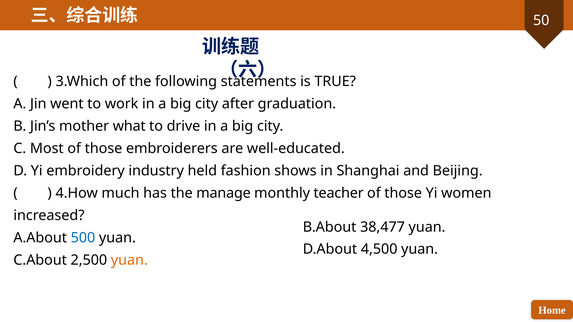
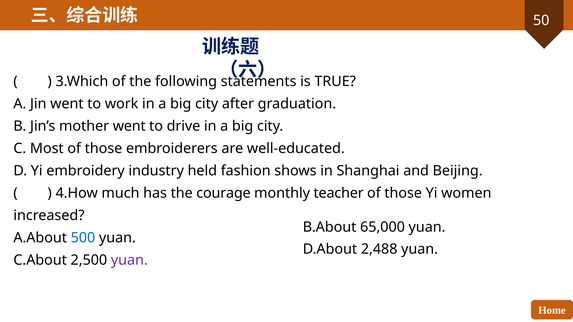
mother what: what -> went (129, 126)
manage: manage -> courage (224, 193)
38,477: 38,477 -> 65,000 (383, 227)
4,500: 4,500 -> 2,488 (379, 249)
yuan colour: orange -> purple (129, 260)
